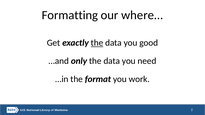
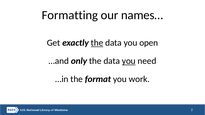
where…: where… -> names… (142, 15)
good: good -> open (149, 43)
you underline: none -> present (129, 61)
